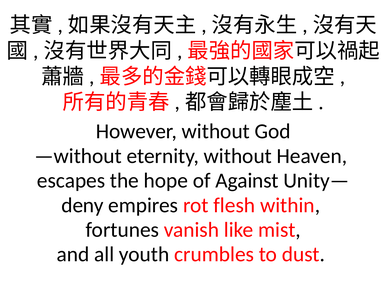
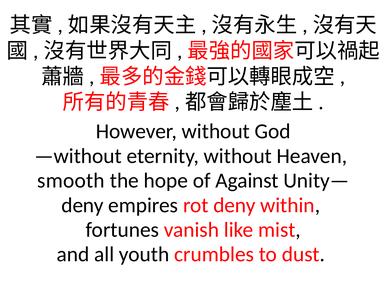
escapes: escapes -> smooth (71, 180)
rot flesh: flesh -> deny (234, 205)
